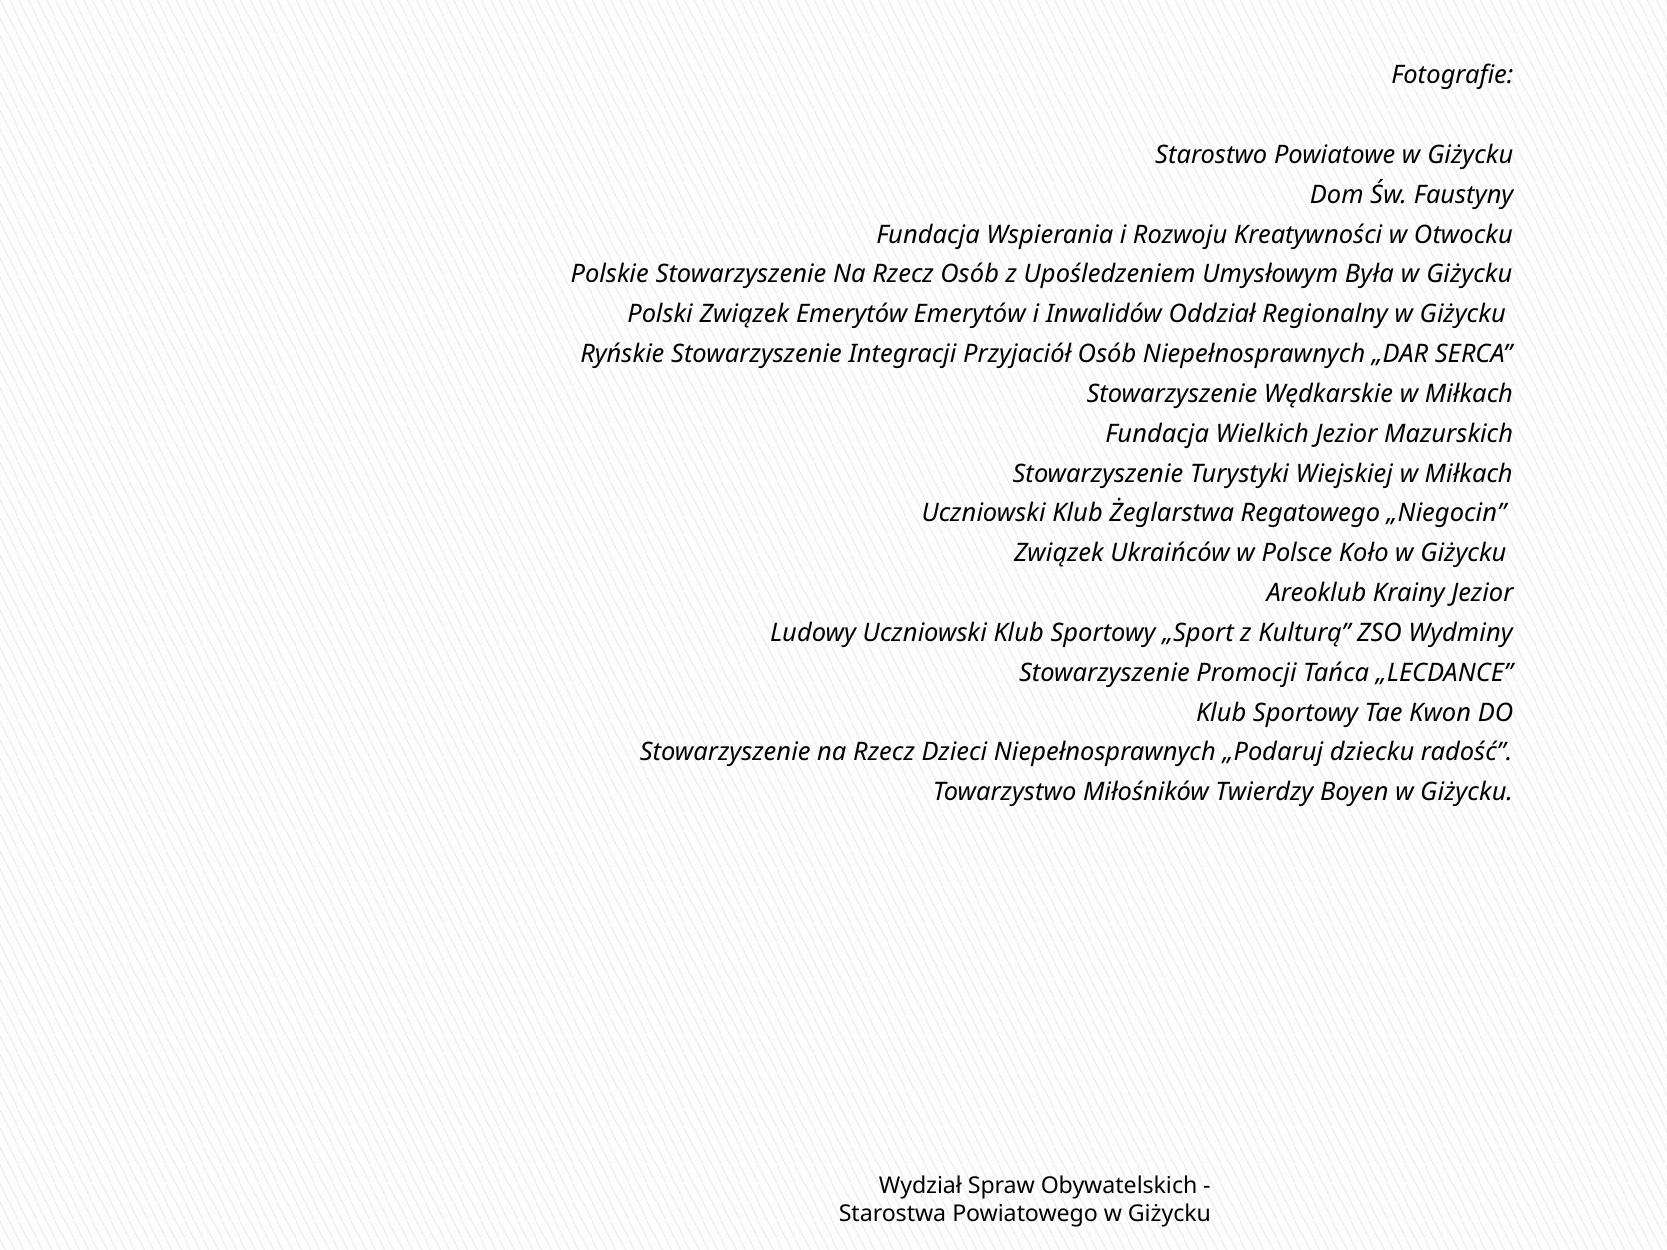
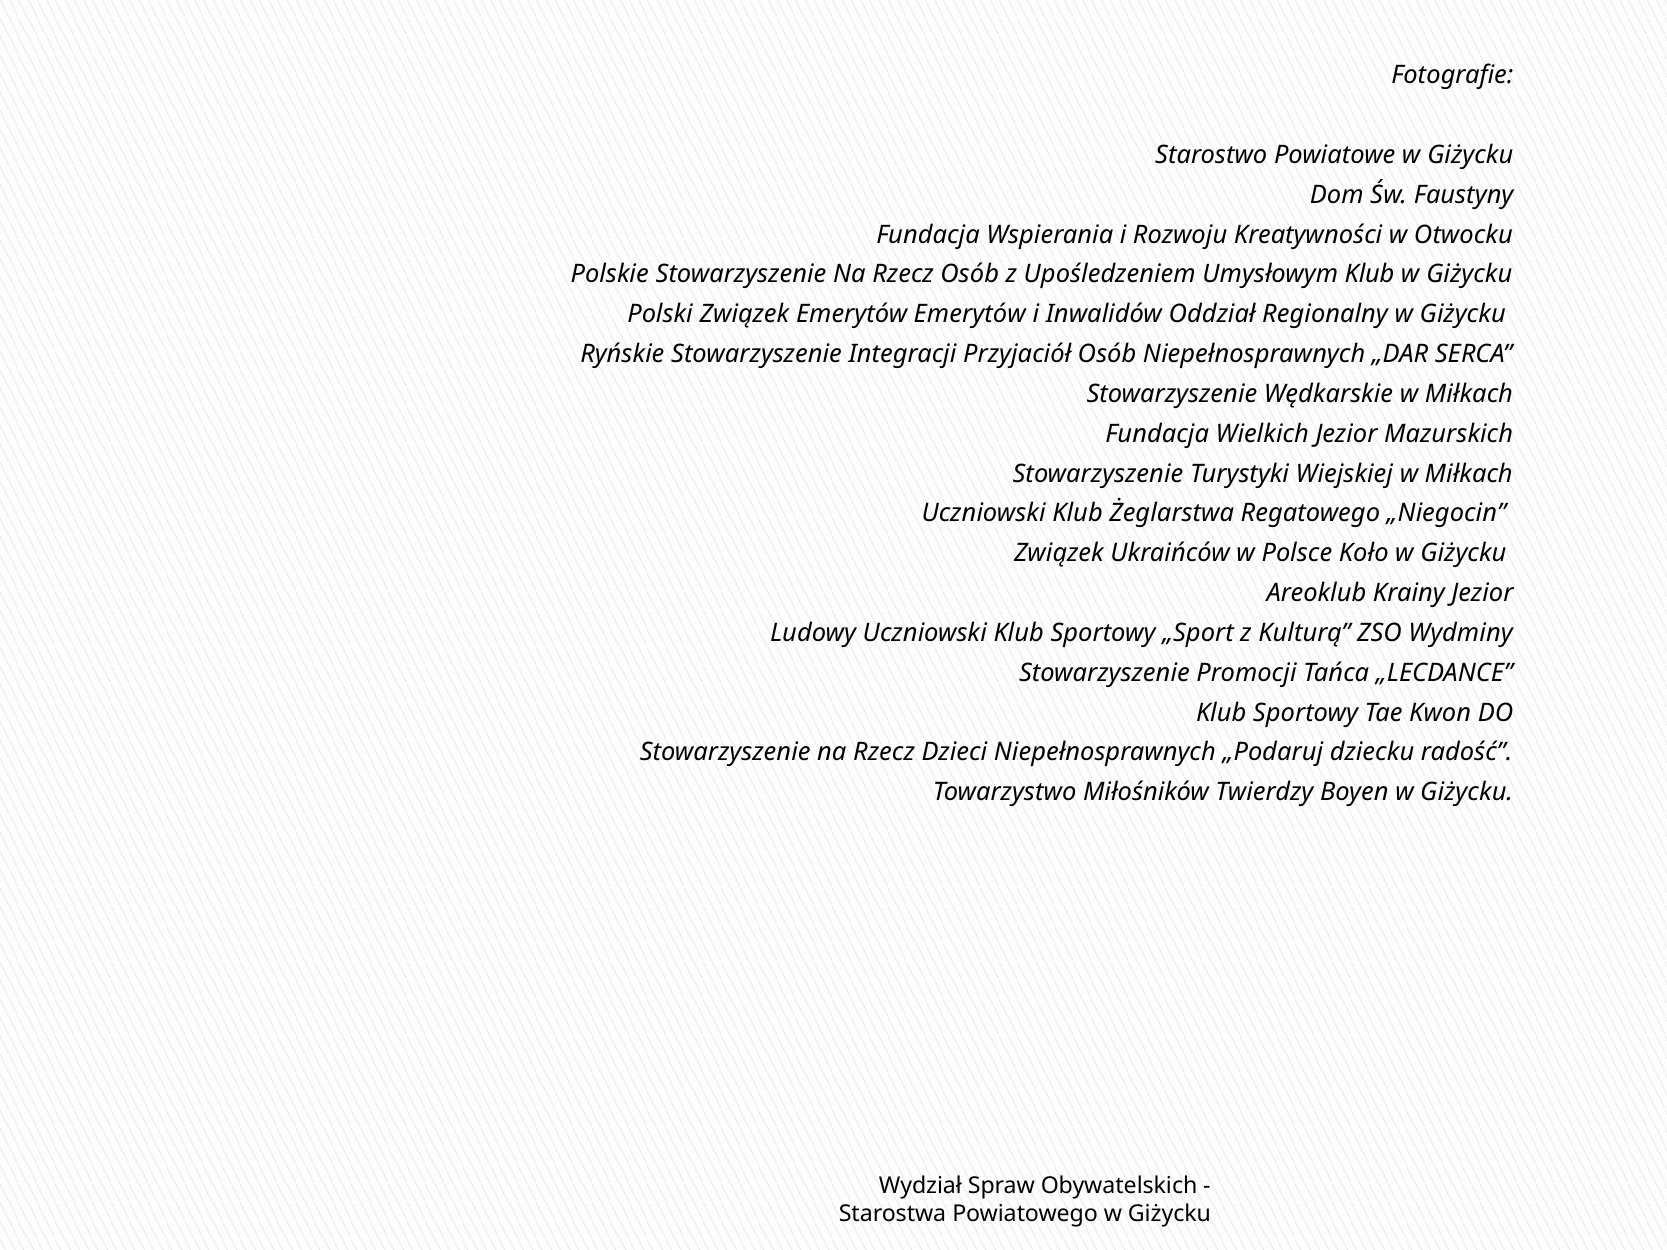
Umysłowym Była: Była -> Klub (1370, 275)
